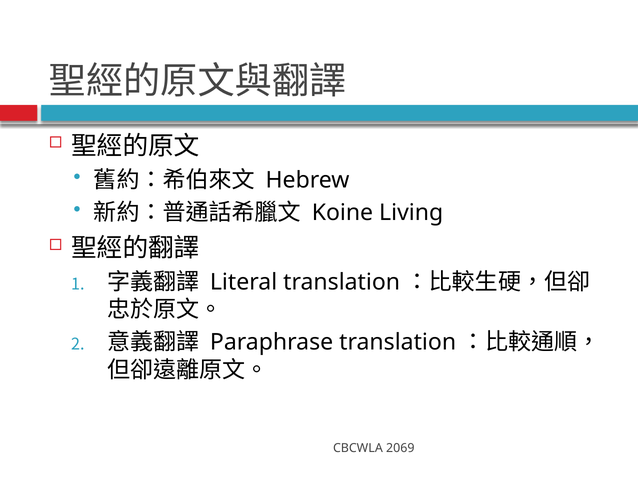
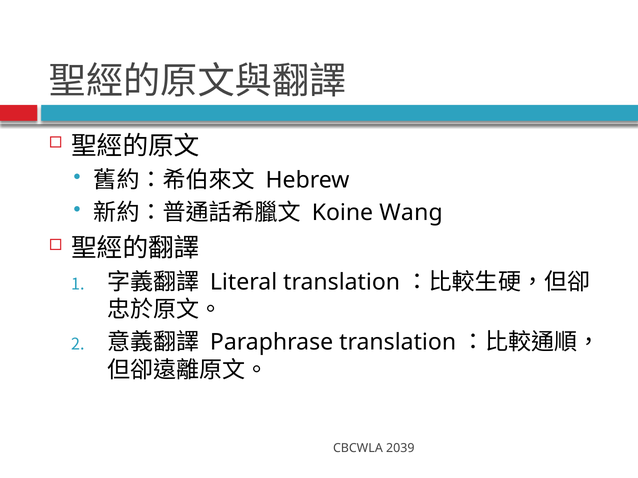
Living: Living -> Wang (411, 213)
2069: 2069 -> 2039 (400, 449)
